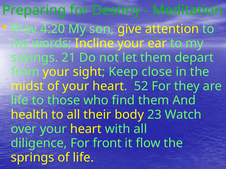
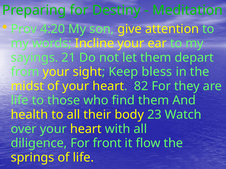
close: close -> bless (157, 72)
52: 52 -> 82 (141, 86)
